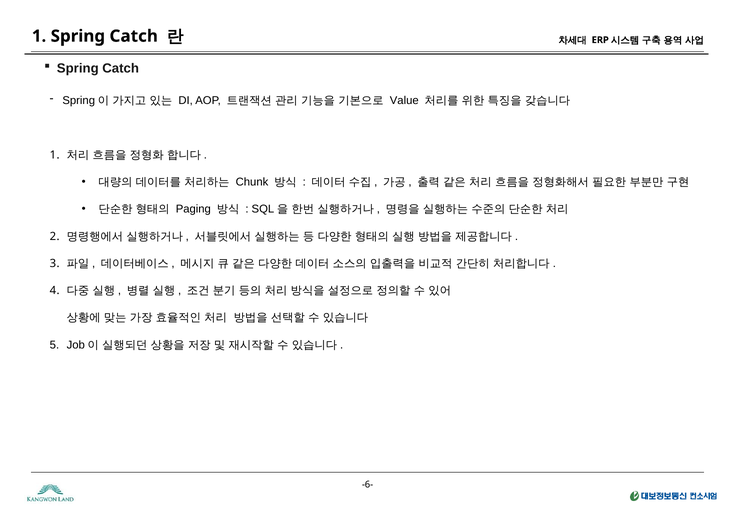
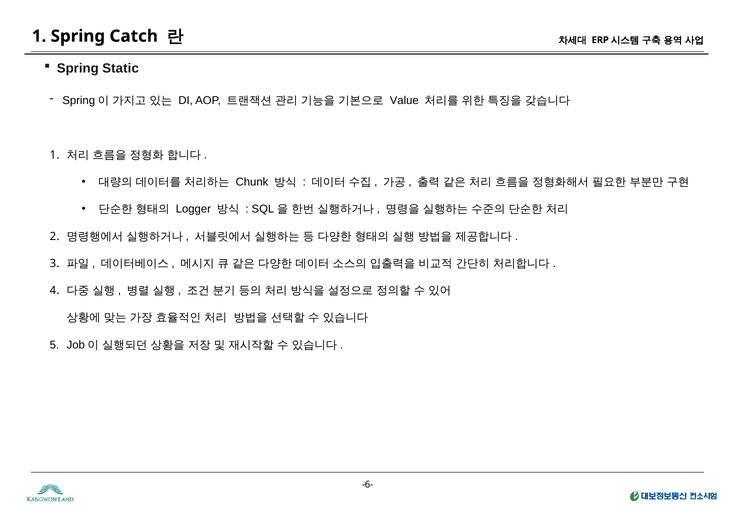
Catch: Catch -> Static (121, 69)
Paging: Paging -> Logger (193, 209)
